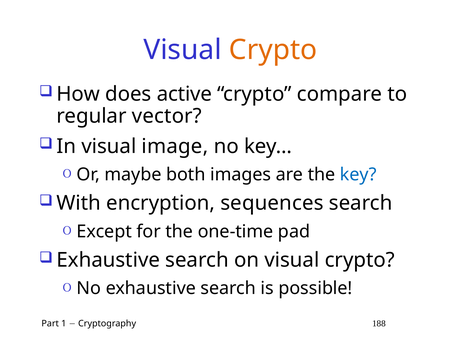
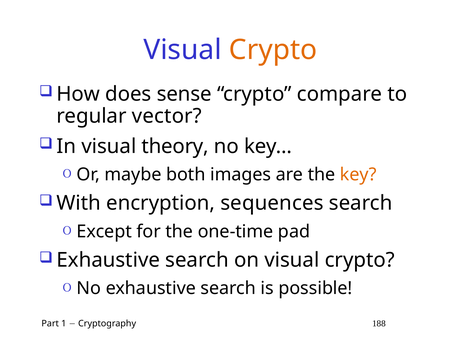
active: active -> sense (184, 94)
image: image -> theory (175, 146)
key colour: blue -> orange (358, 174)
